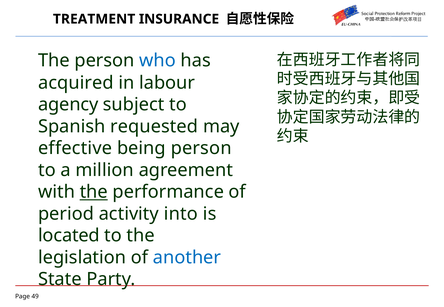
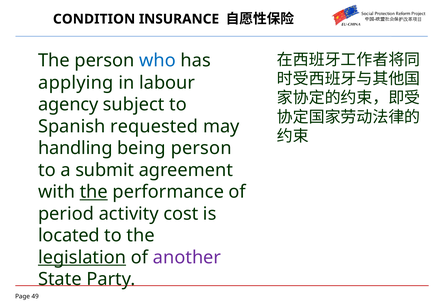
TREATMENT: TREATMENT -> CONDITION (94, 19)
acquired: acquired -> applying (76, 83)
effective: effective -> handling (75, 148)
million: million -> submit (105, 170)
into: into -> cost (181, 214)
legislation underline: none -> present (82, 258)
another colour: blue -> purple (187, 258)
